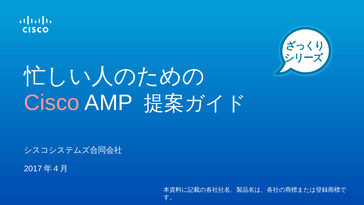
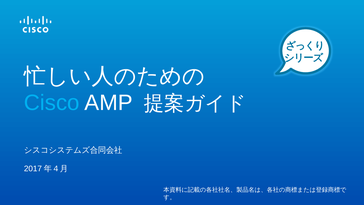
Cisco colour: pink -> light blue (52, 103)
